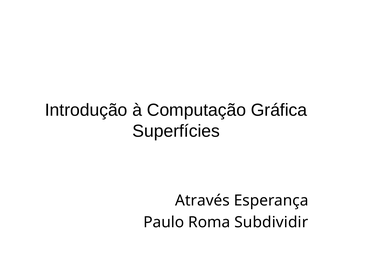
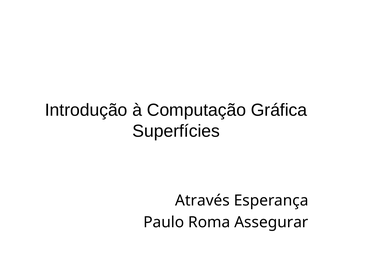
Subdividir: Subdividir -> Assegurar (271, 222)
